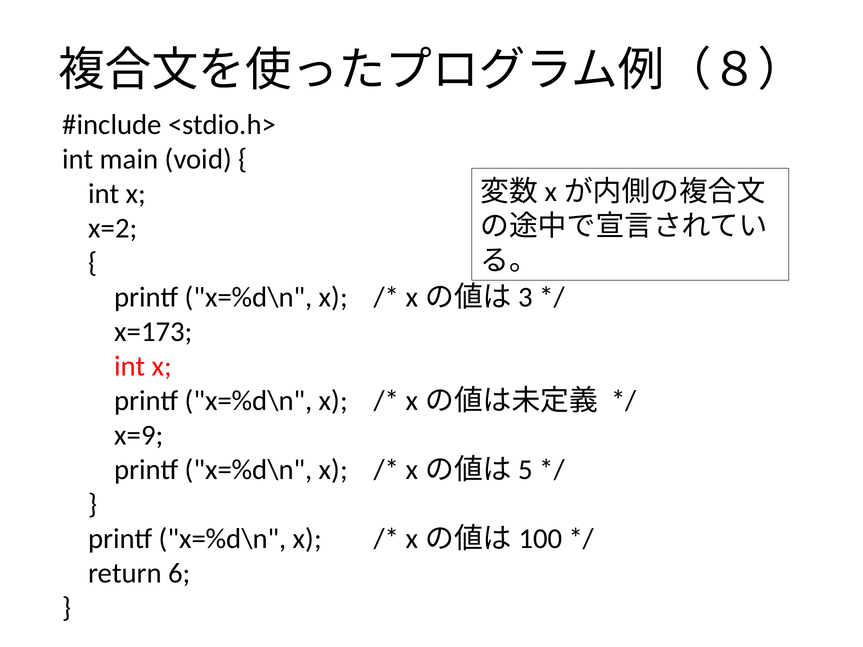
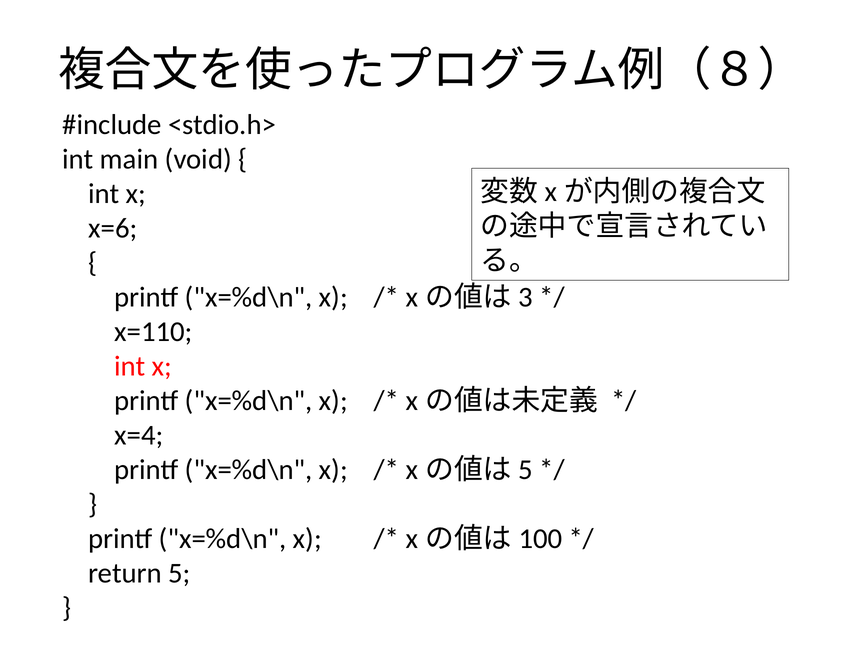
x=2: x=2 -> x=6 (113, 228)
x=173: x=173 -> x=110 (153, 332)
x=9: x=9 -> x=4 (139, 435)
6: 6 -> 5 (180, 573)
